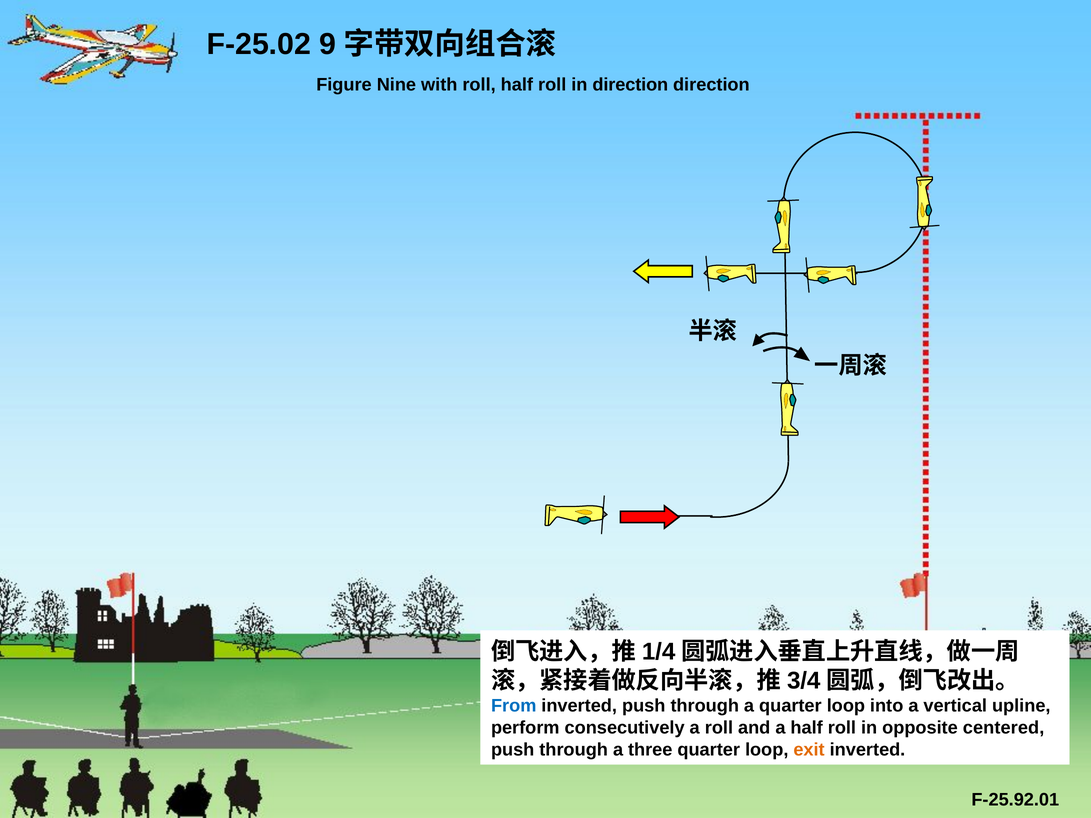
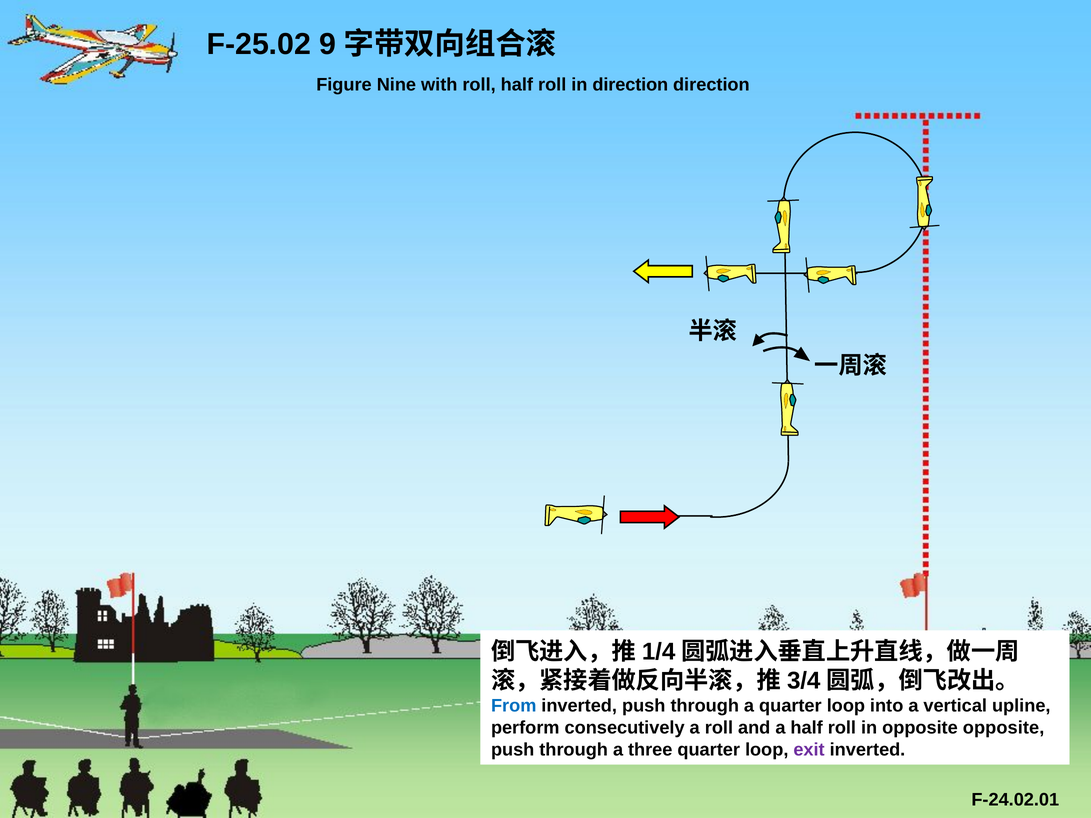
opposite centered: centered -> opposite (1004, 728)
exit colour: orange -> purple (809, 750)
F-25.92.01: F-25.92.01 -> F-24.02.01 (1015, 800)
